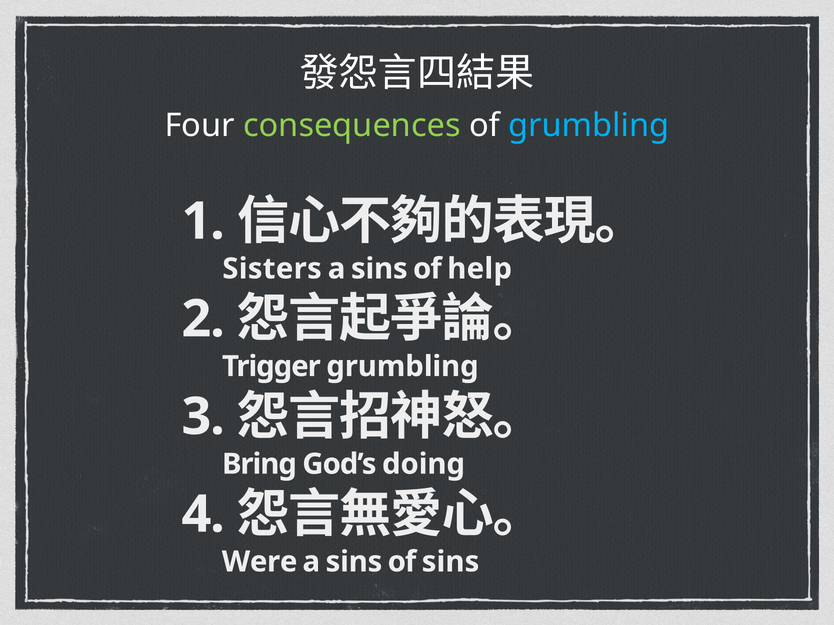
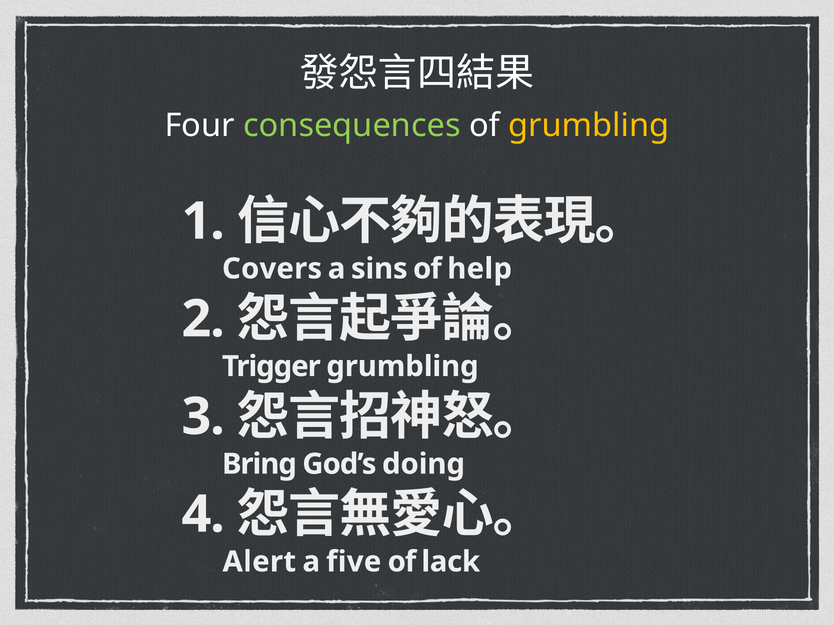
grumbling colour: light blue -> yellow (589, 126)
Sisters: Sisters -> Covers (272, 269)
Were: Were -> Alert (259, 562)
sins: sins -> five (354, 562)
of sins: sins -> lack (451, 562)
